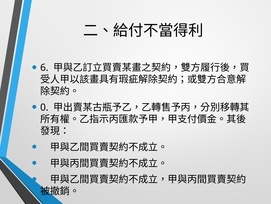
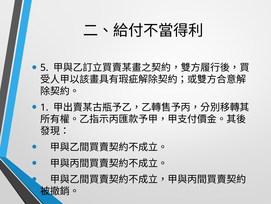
6: 6 -> 5 (44, 67)
0: 0 -> 1 (44, 107)
